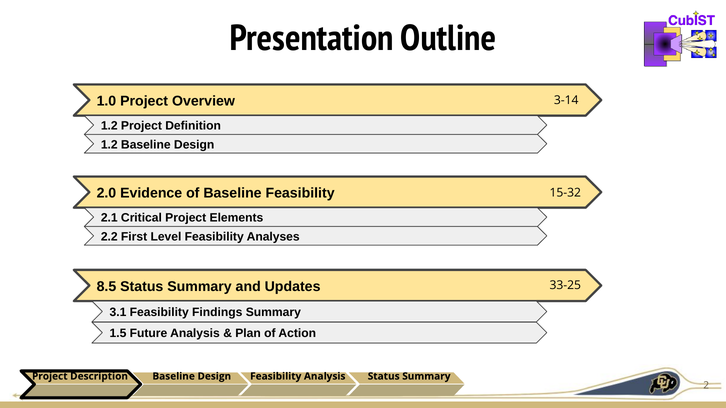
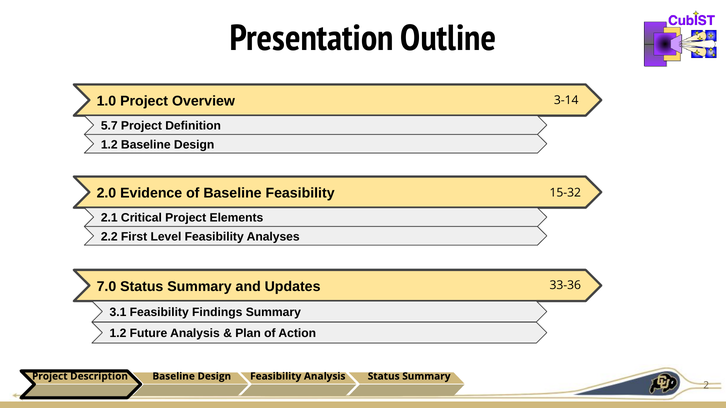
1.2: 1.2 -> 5.7 (109, 126)
8.5: 8.5 -> 7.0 (106, 287)
33-25: 33-25 -> 33-36 (565, 285)
1.5: 1.5 -> 1.2 (118, 334)
